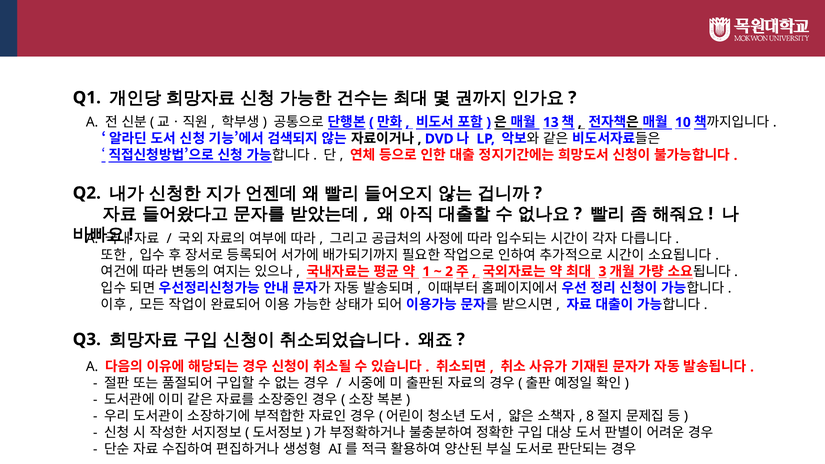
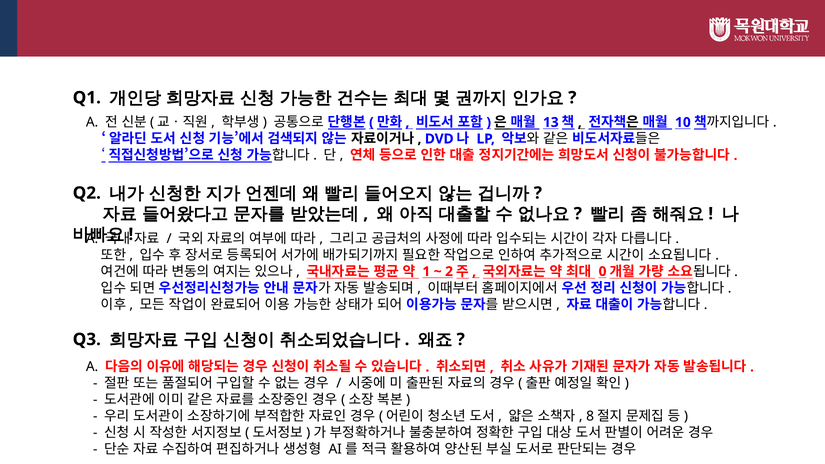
3: 3 -> 0 (603, 272)
